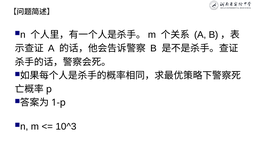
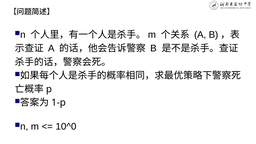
10^3: 10^3 -> 10^0 (66, 126)
